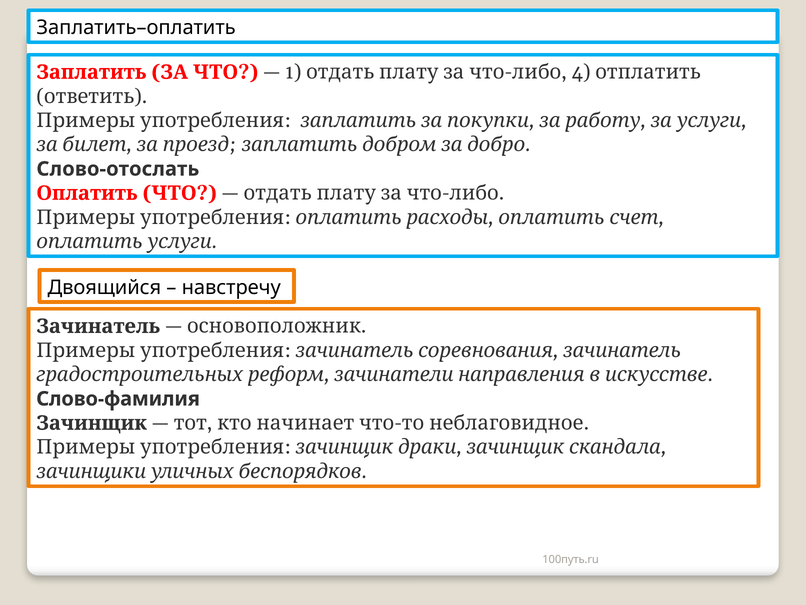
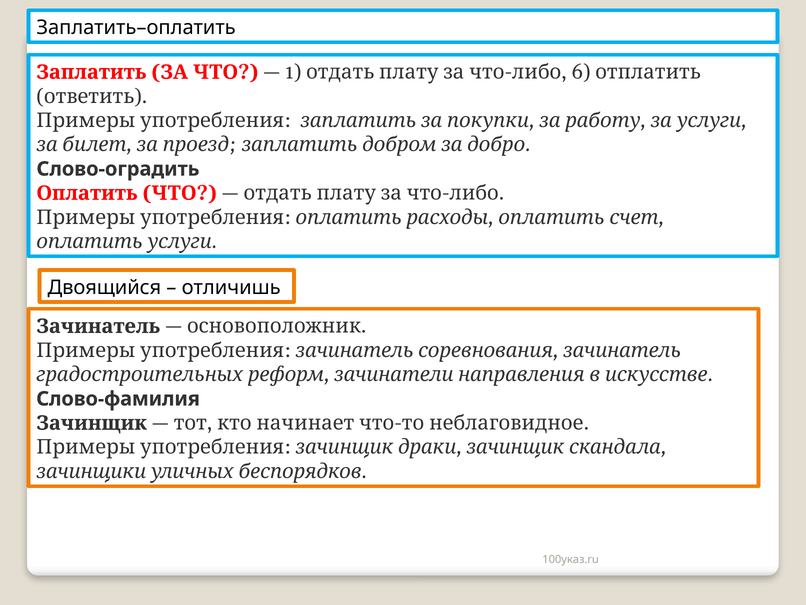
4: 4 -> 6 (581, 72)
Слово-отослать: Слово-отослать -> Слово-оградить (118, 169)
навстречу: навстречу -> отличишь (231, 287)
100путь.ru: 100путь.ru -> 100указ.ru (571, 559)
